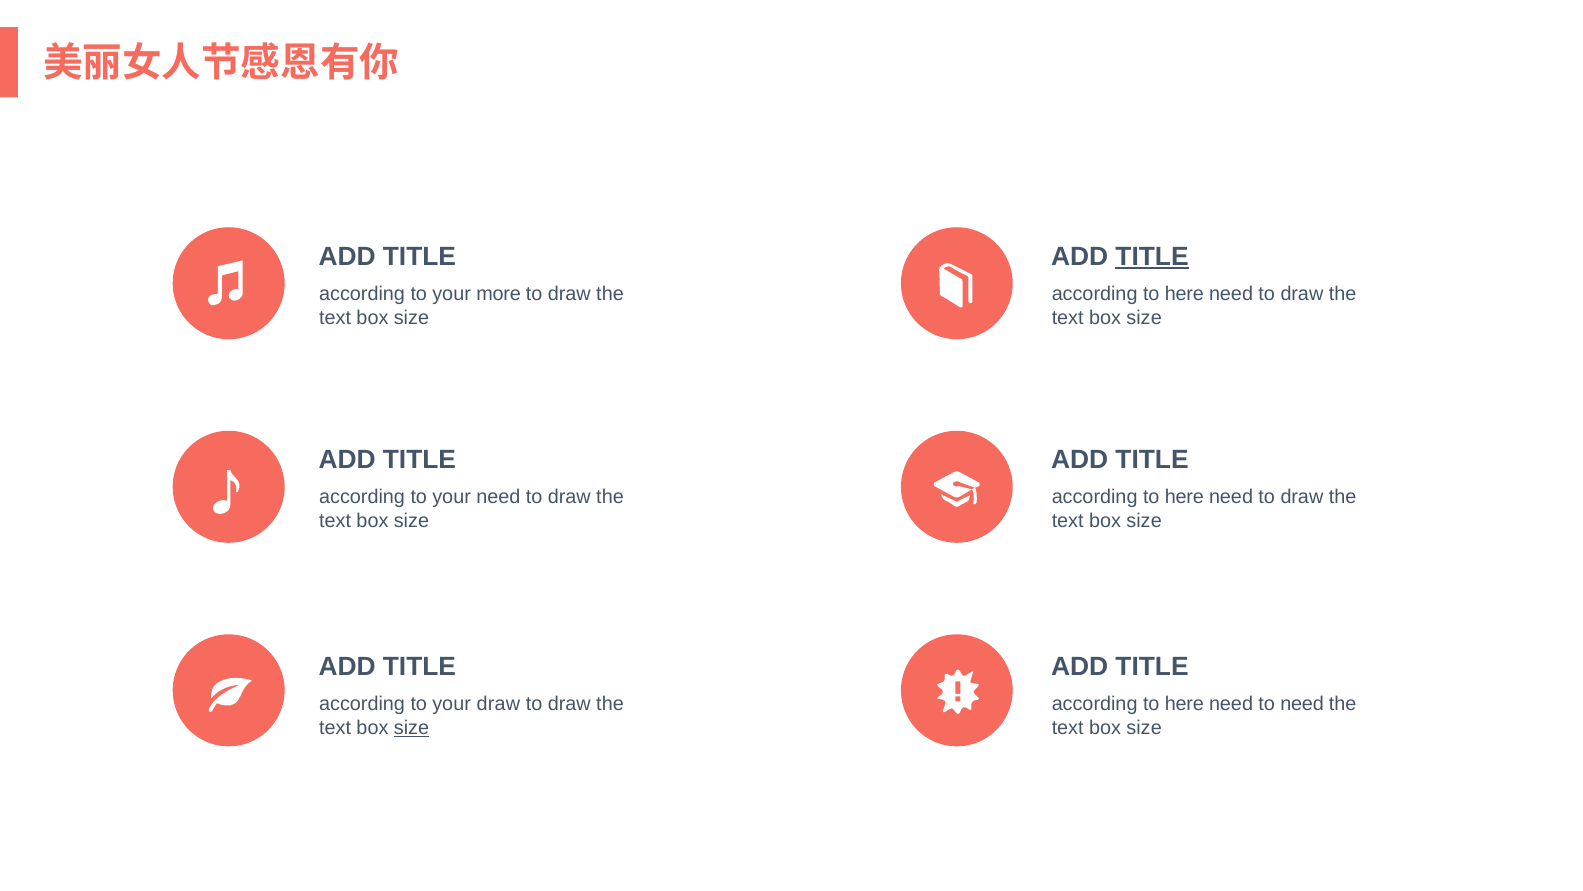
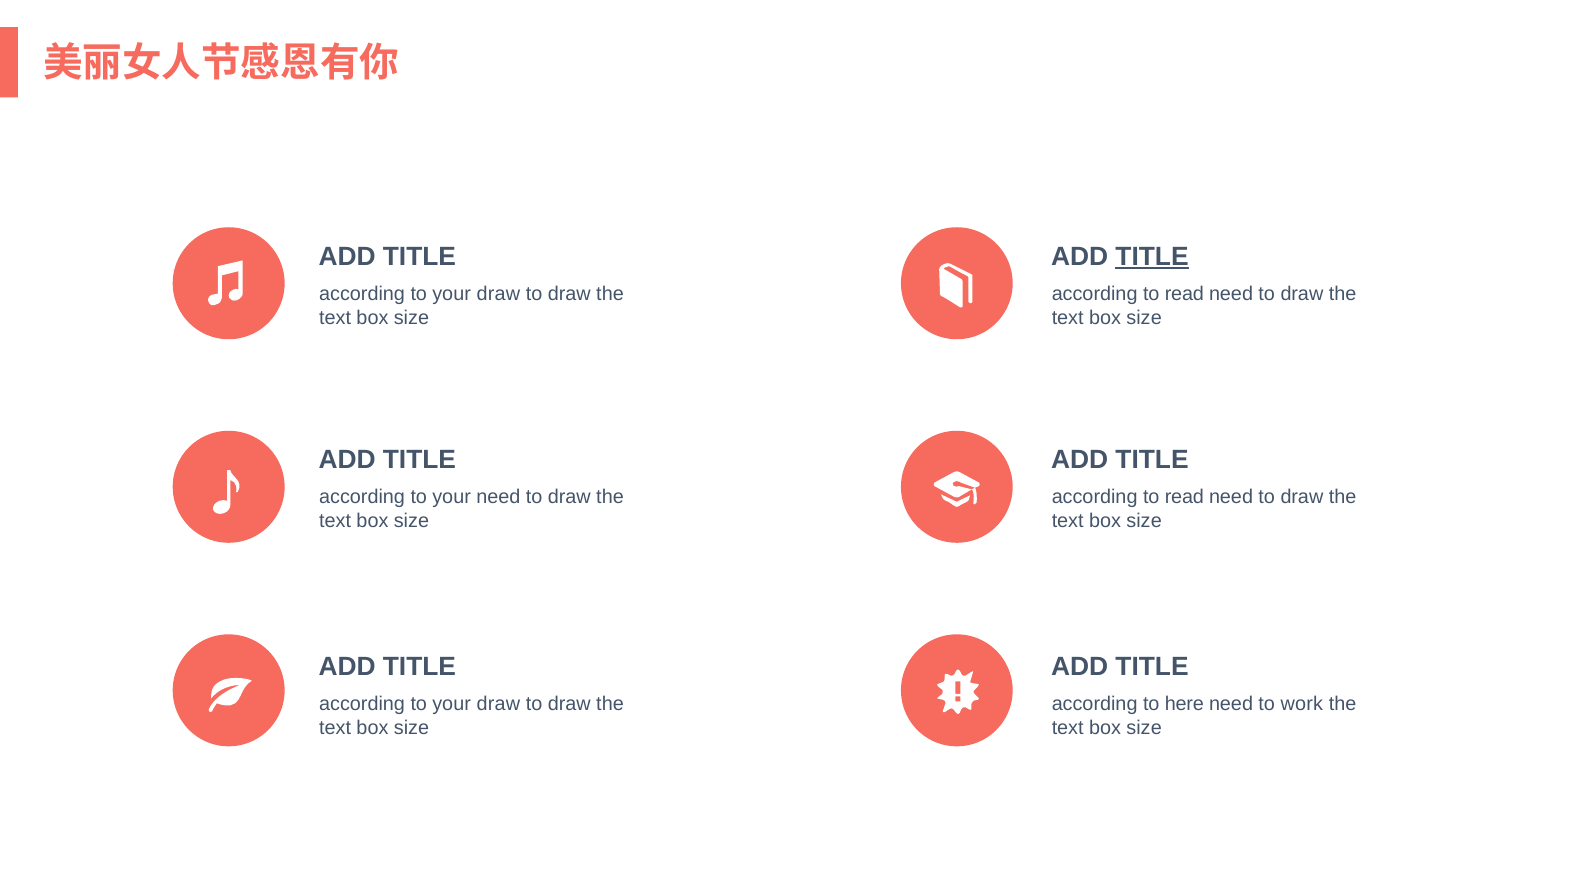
more: more -> draw (498, 294)
here: here -> read (1184, 294)
here: here -> read (1184, 497)
to need: need -> work (1302, 704)
size underline: present -> none (412, 727)
